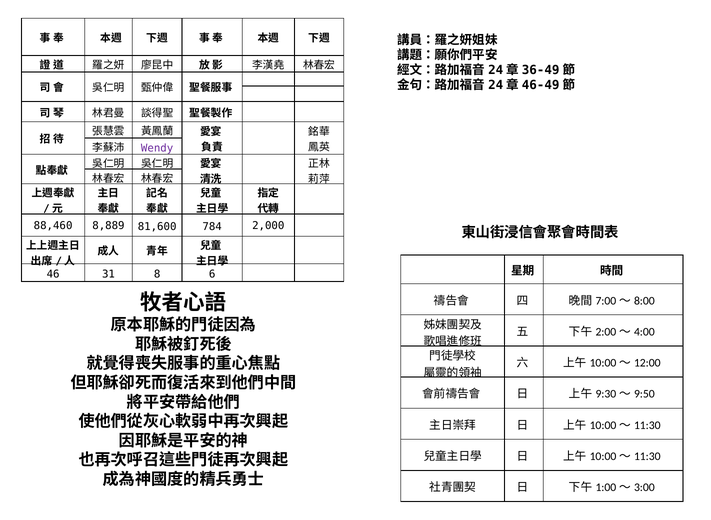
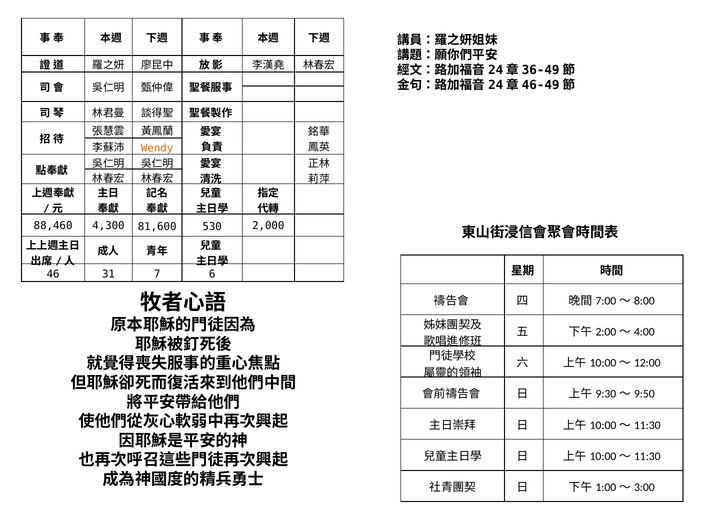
Wendy colour: purple -> orange (157, 148)
8,889: 8,889 -> 4,300 (108, 226)
784: 784 -> 530 (212, 227)
8: 8 -> 7 (157, 274)
